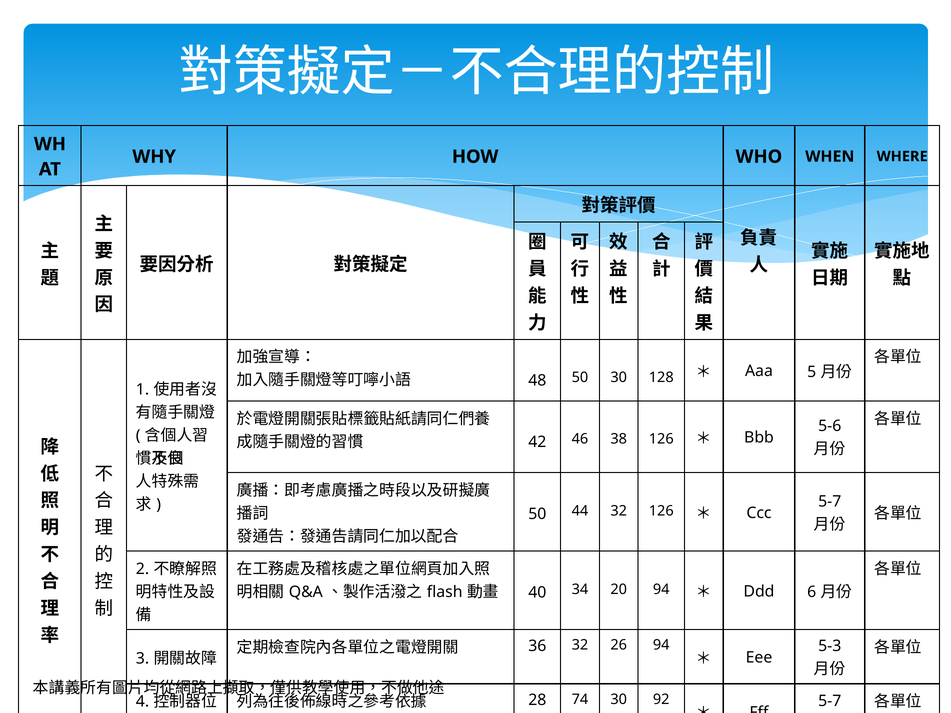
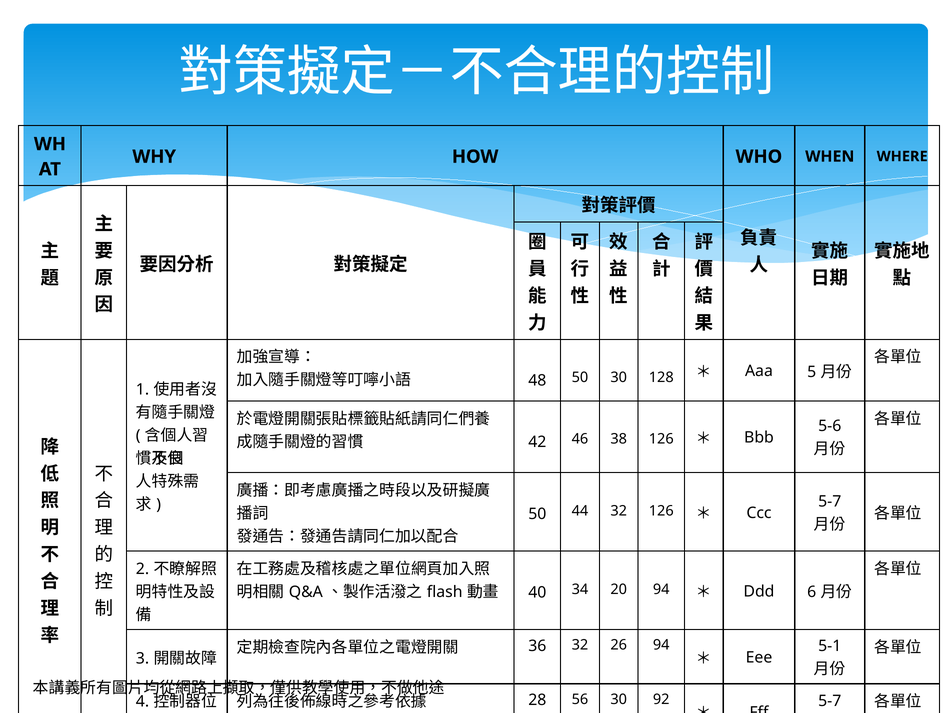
5-3: 5-3 -> 5-1 (830, 646)
74: 74 -> 56 (580, 699)
